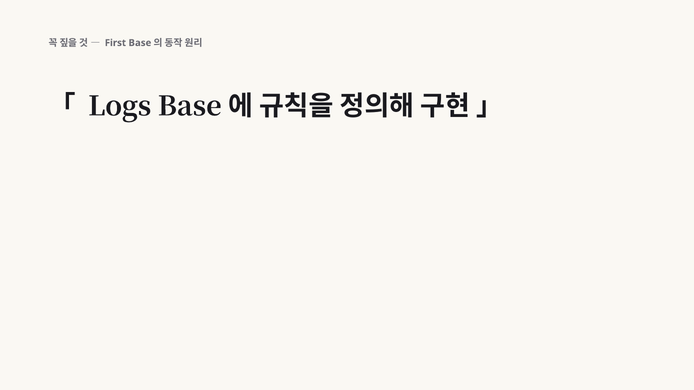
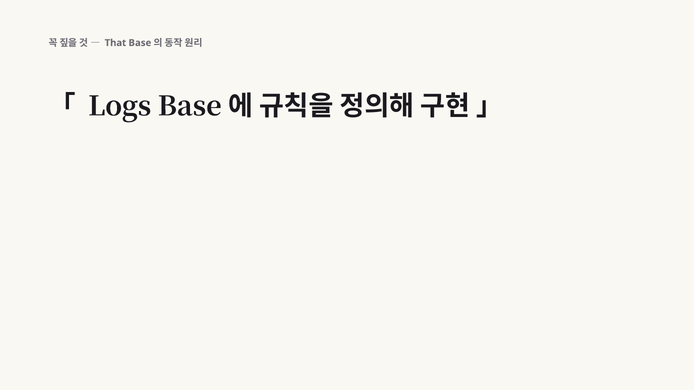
First: First -> That (115, 43)
